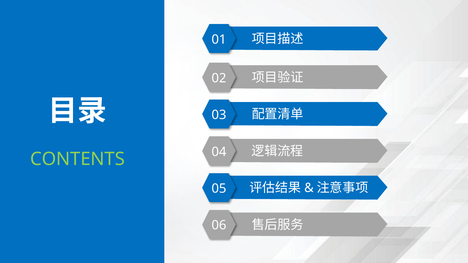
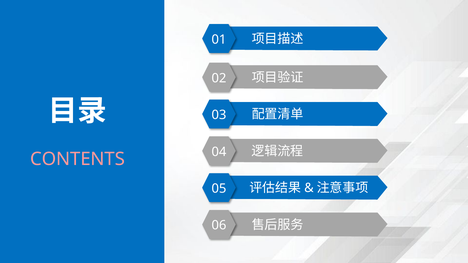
CONTENTS colour: light green -> pink (78, 159)
